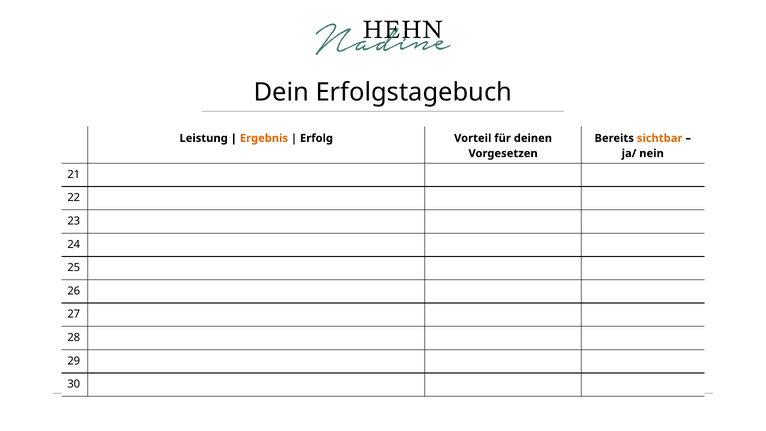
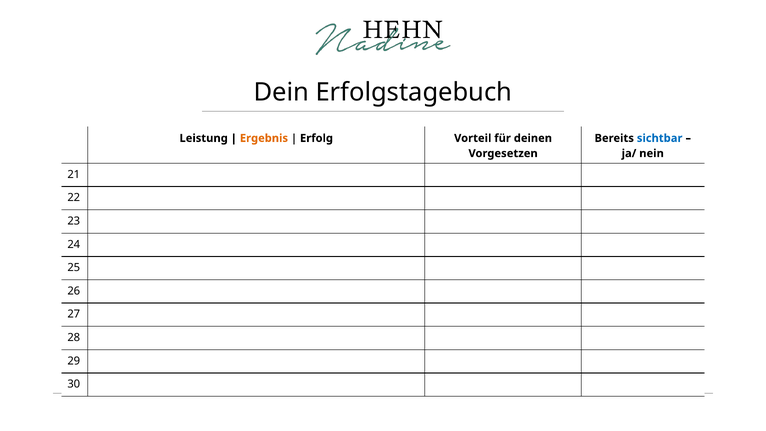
sichtbar colour: orange -> blue (660, 138)
